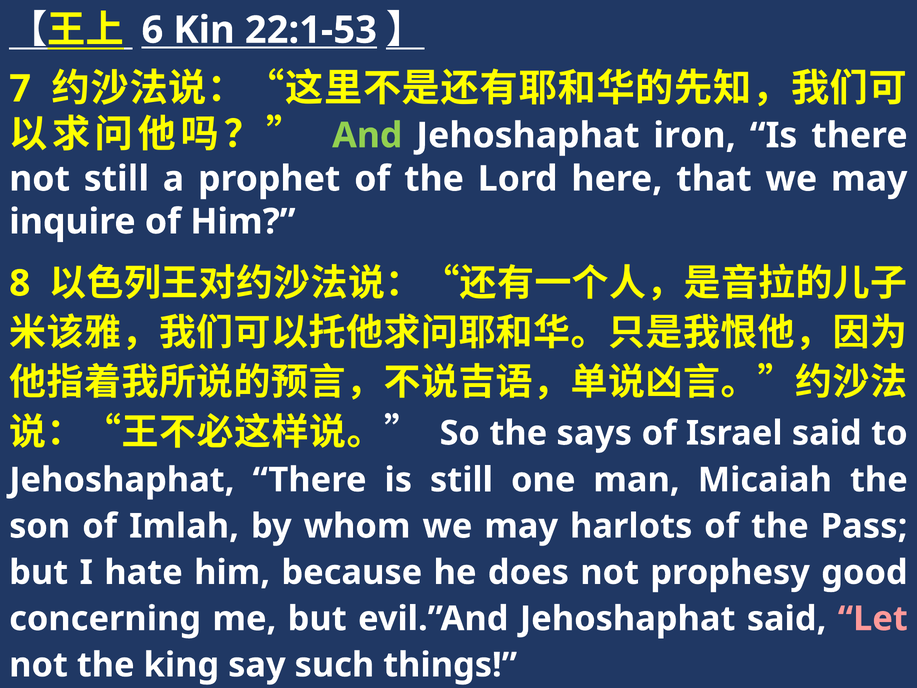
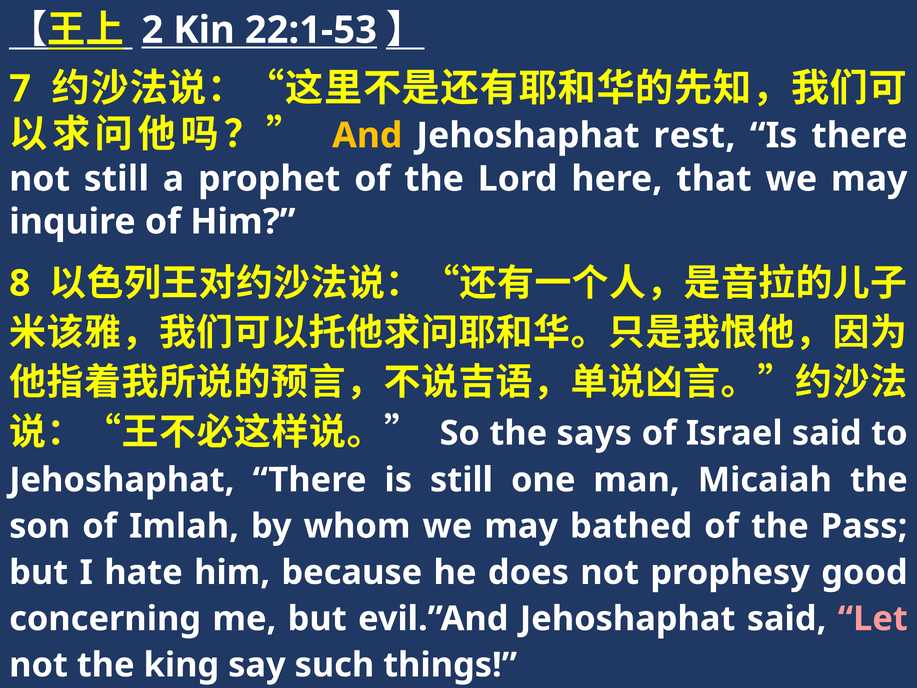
6: 6 -> 2 (152, 30)
And colour: light green -> yellow (367, 135)
iron: iron -> rest (694, 135)
harlots: harlots -> bathed (631, 526)
